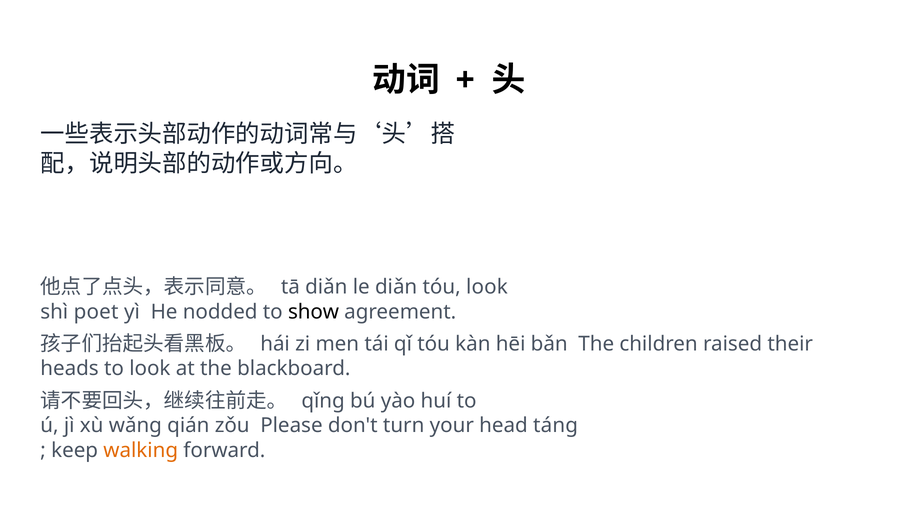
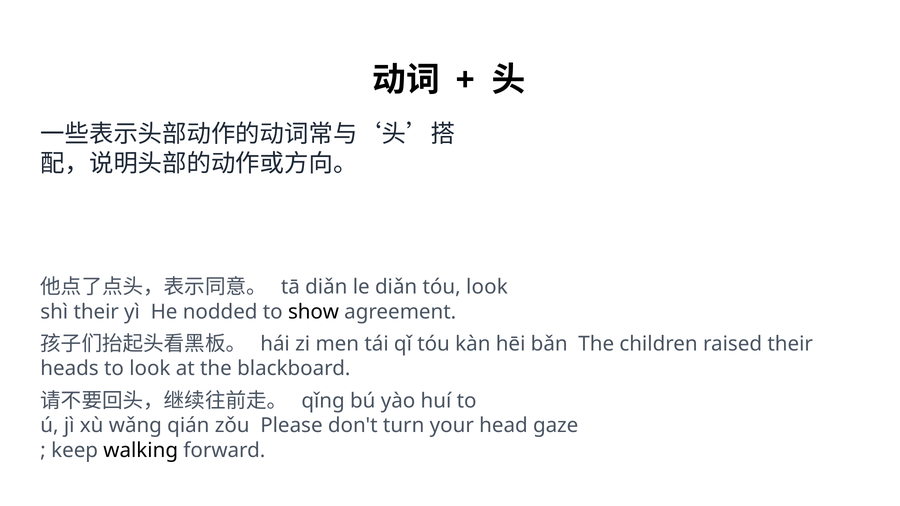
shì poet: poet -> their (96, 312)
táng: táng -> gaze (556, 426)
walking colour: orange -> black (141, 451)
